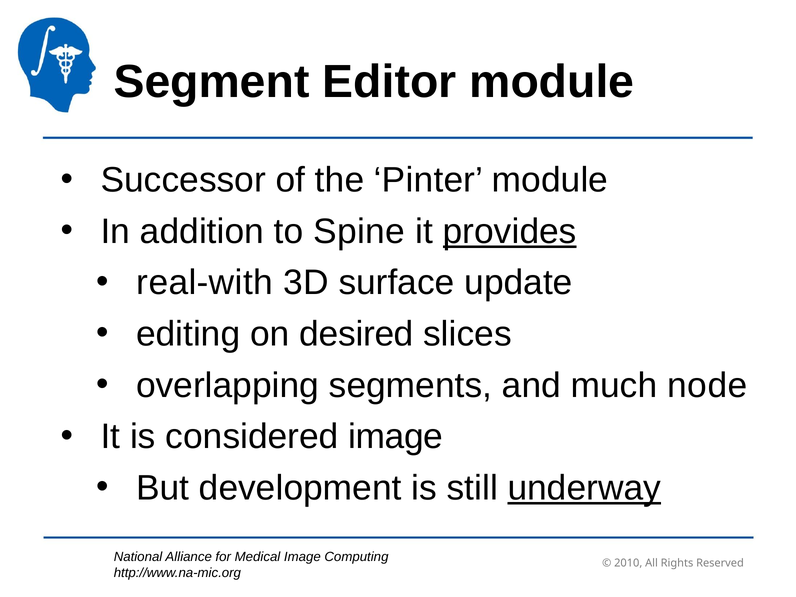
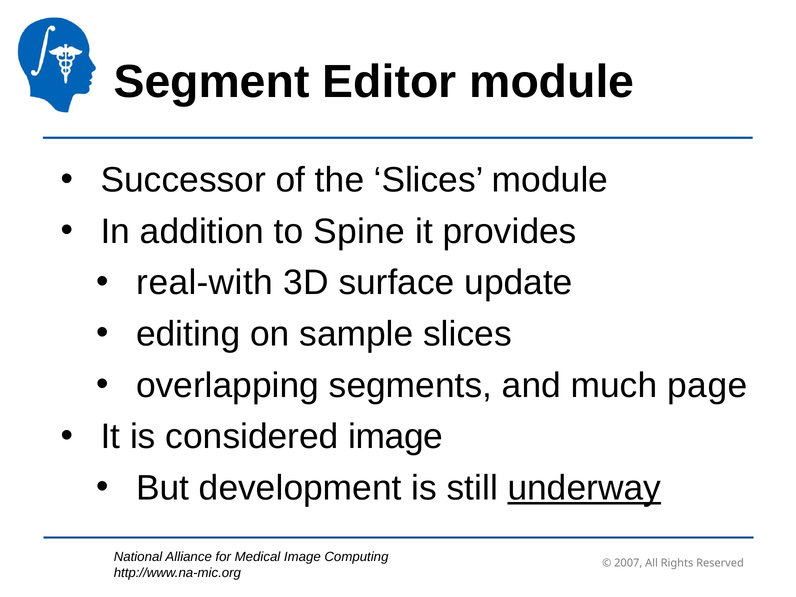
the Pinter: Pinter -> Slices (429, 180)
provides underline: present -> none (510, 231)
desired: desired -> sample (356, 334)
node: node -> page (707, 385)
2010: 2010 -> 2007 (628, 563)
